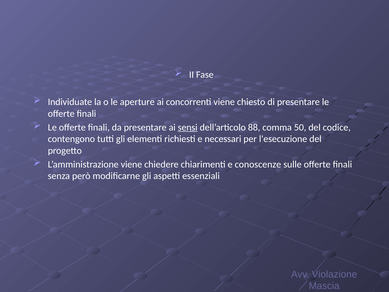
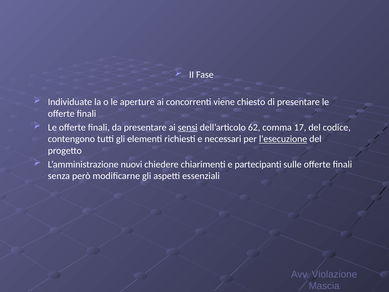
88: 88 -> 62 (254, 127)
50: 50 -> 17 (300, 127)
l'esecuzione underline: none -> present (283, 139)
L’amministrazione viene: viene -> nuovi (131, 164)
conoscenze: conoscenze -> partecipanti (258, 164)
